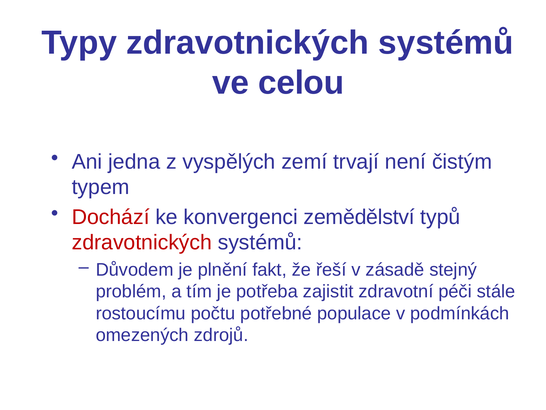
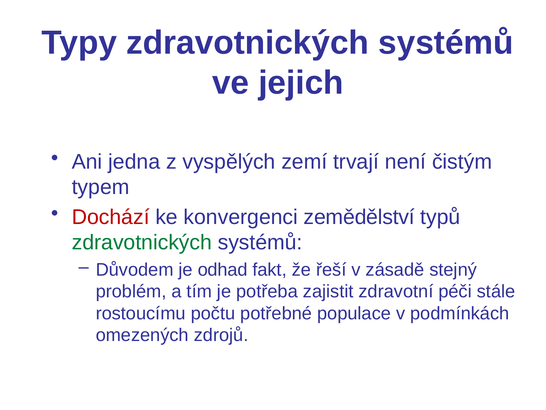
celou: celou -> jejich (301, 83)
zdravotnických colour: red -> green (142, 242)
plnění: plnění -> odhad (223, 269)
